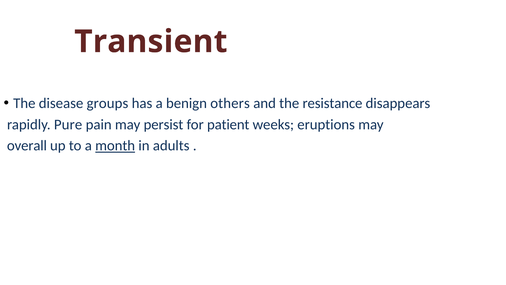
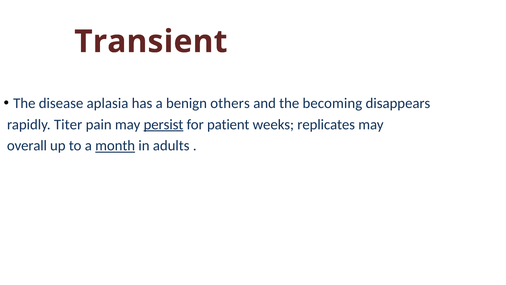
groups: groups -> aplasia (107, 103)
resistance: resistance -> becoming (332, 103)
Pure: Pure -> Titer (68, 125)
persist underline: none -> present (163, 125)
eruptions: eruptions -> replicates (326, 125)
